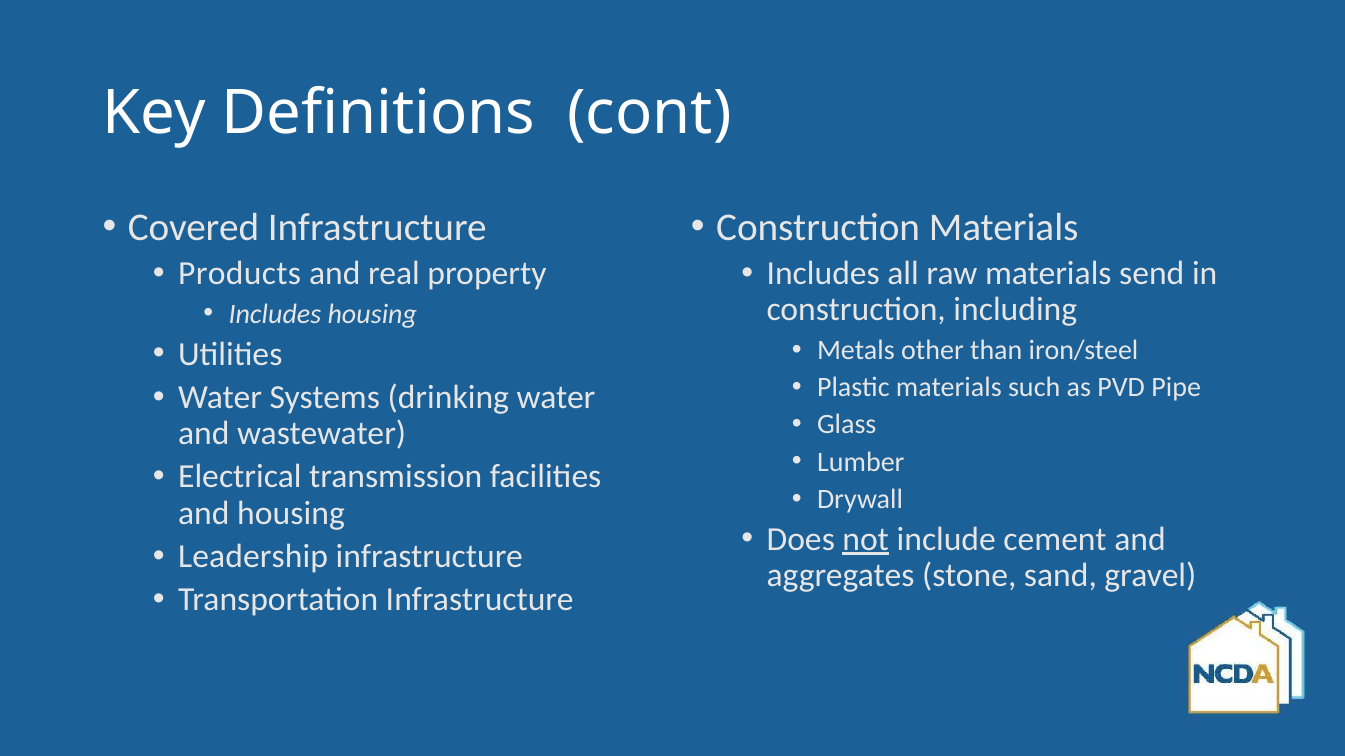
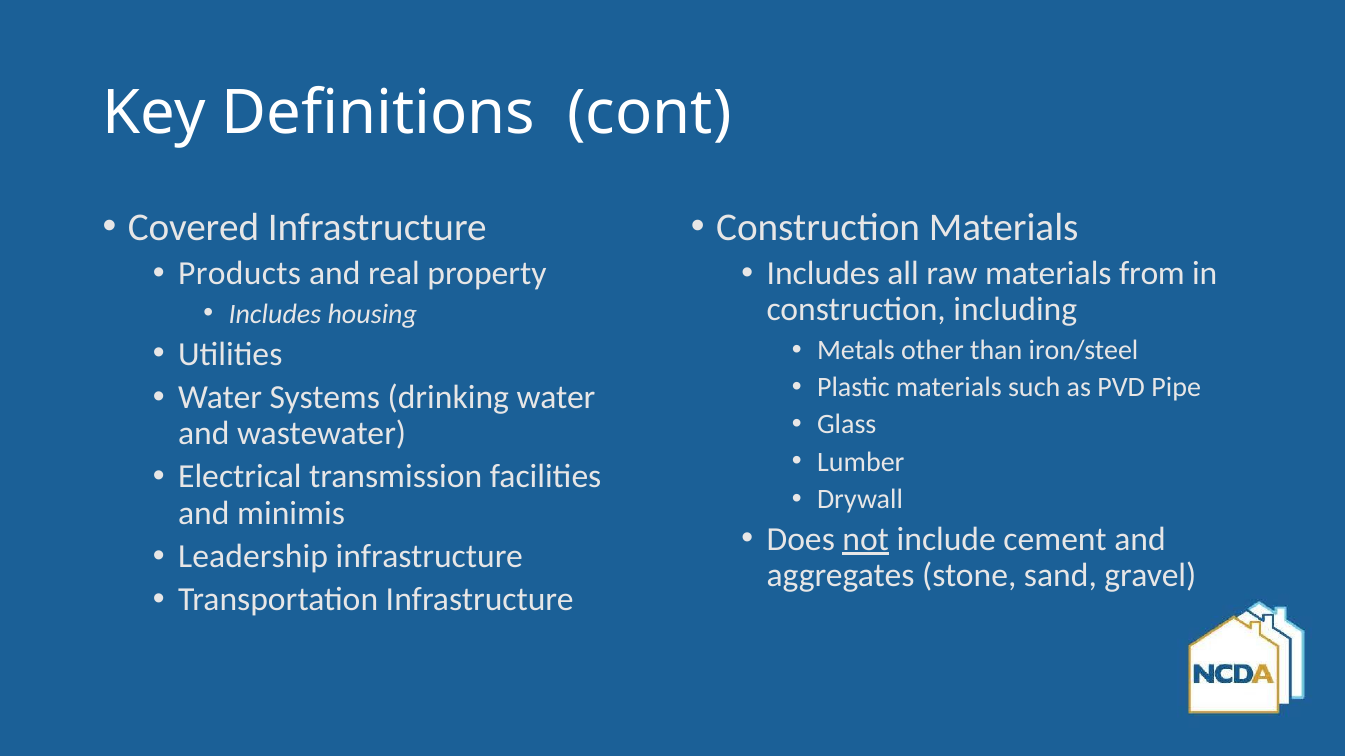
send: send -> from (1152, 274)
and housing: housing -> minimis (291, 513)
